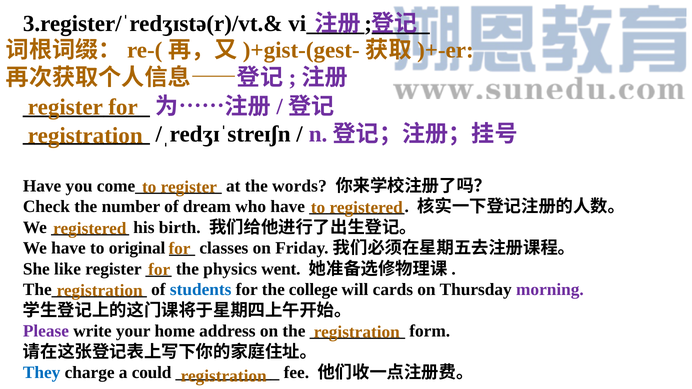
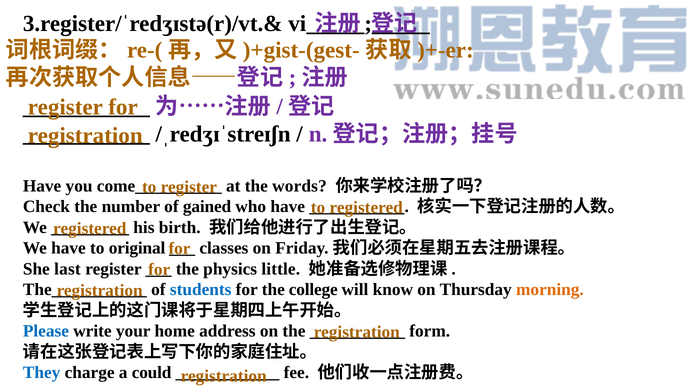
dream: dream -> gained (207, 207)
like: like -> last (67, 269)
went: went -> little (281, 269)
cards: cards -> know (393, 290)
morning colour: purple -> orange (550, 290)
Please colour: purple -> blue (46, 331)
